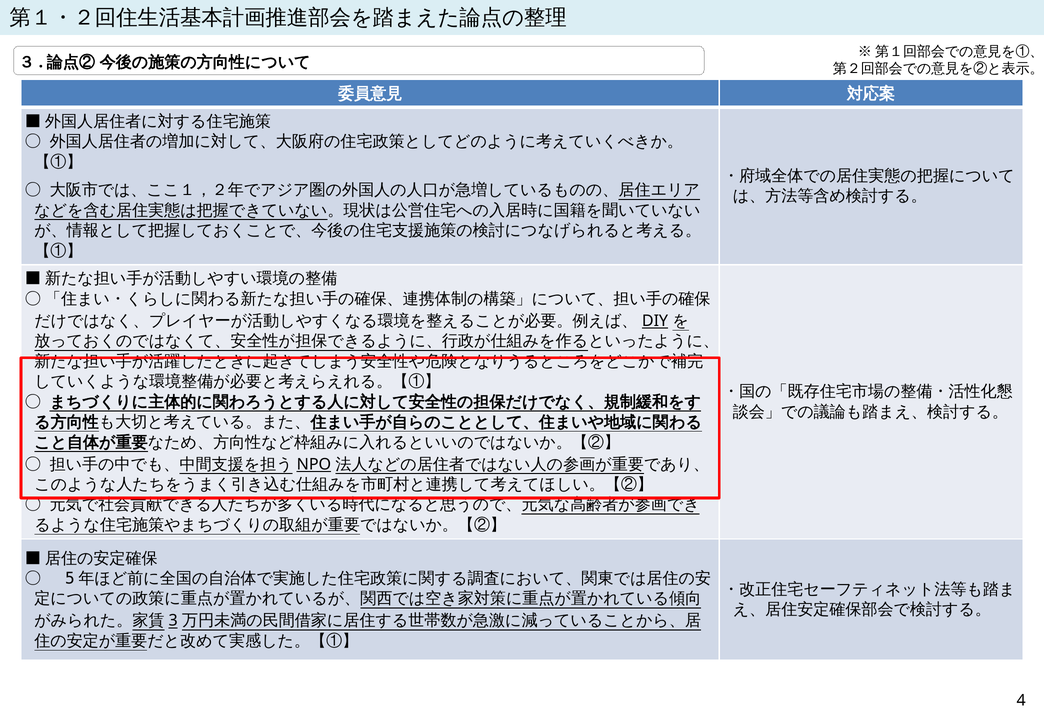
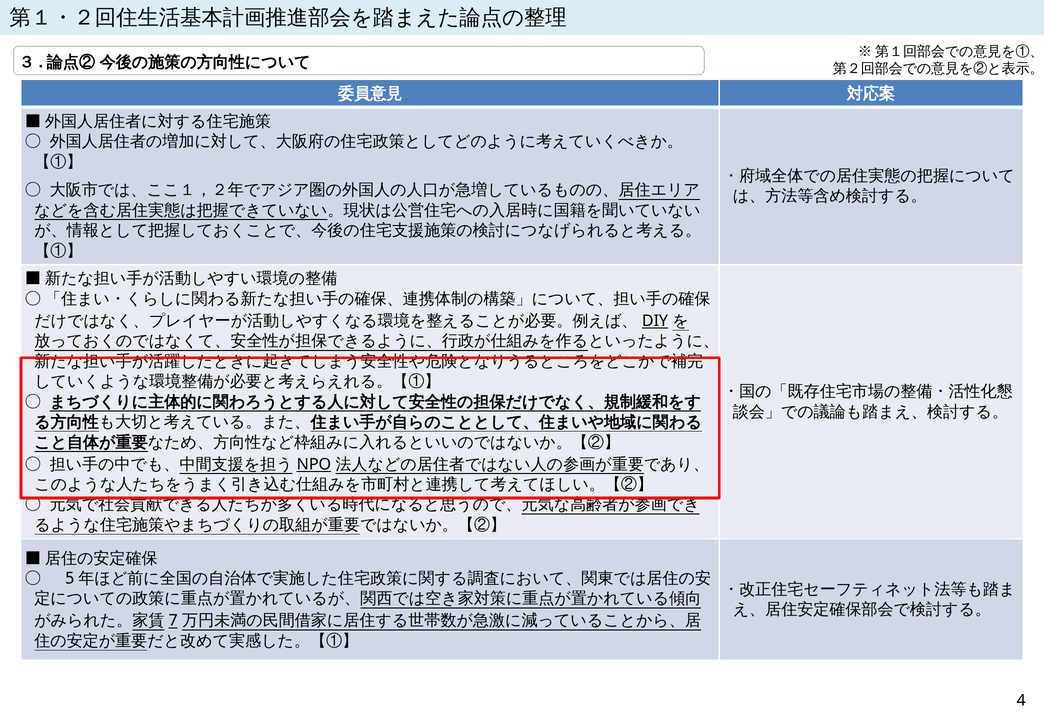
3: 3 -> 7 (173, 620)
